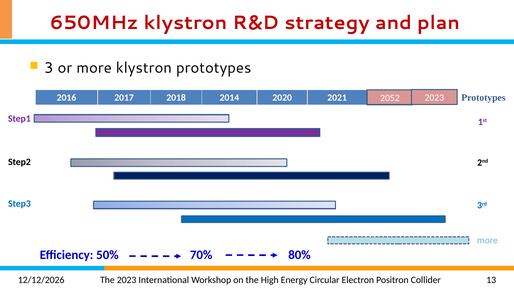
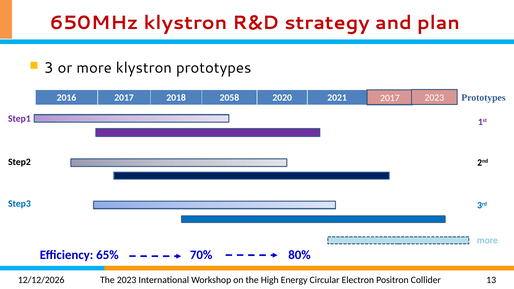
2014: 2014 -> 2058 (229, 98)
2021 2052: 2052 -> 2017 (390, 98)
50%: 50% -> 65% (107, 255)
